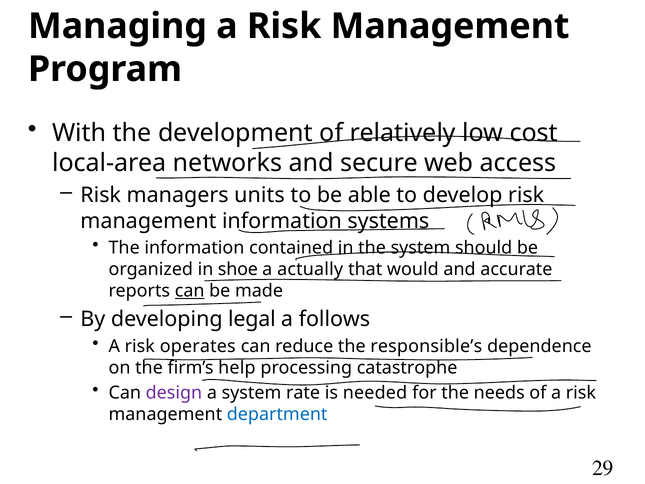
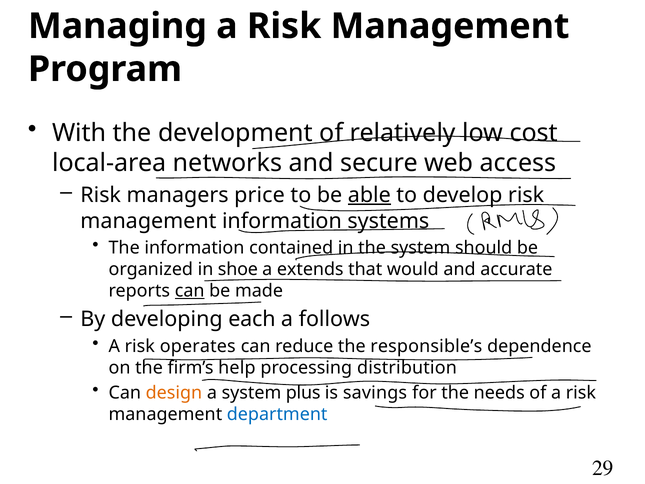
units: units -> price (259, 195)
able underline: none -> present (369, 195)
actually: actually -> extends (310, 269)
legal: legal -> each (252, 319)
catastrophe: catastrophe -> distribution (407, 368)
design colour: purple -> orange (174, 393)
rate: rate -> plus (303, 393)
needed: needed -> savings (375, 393)
